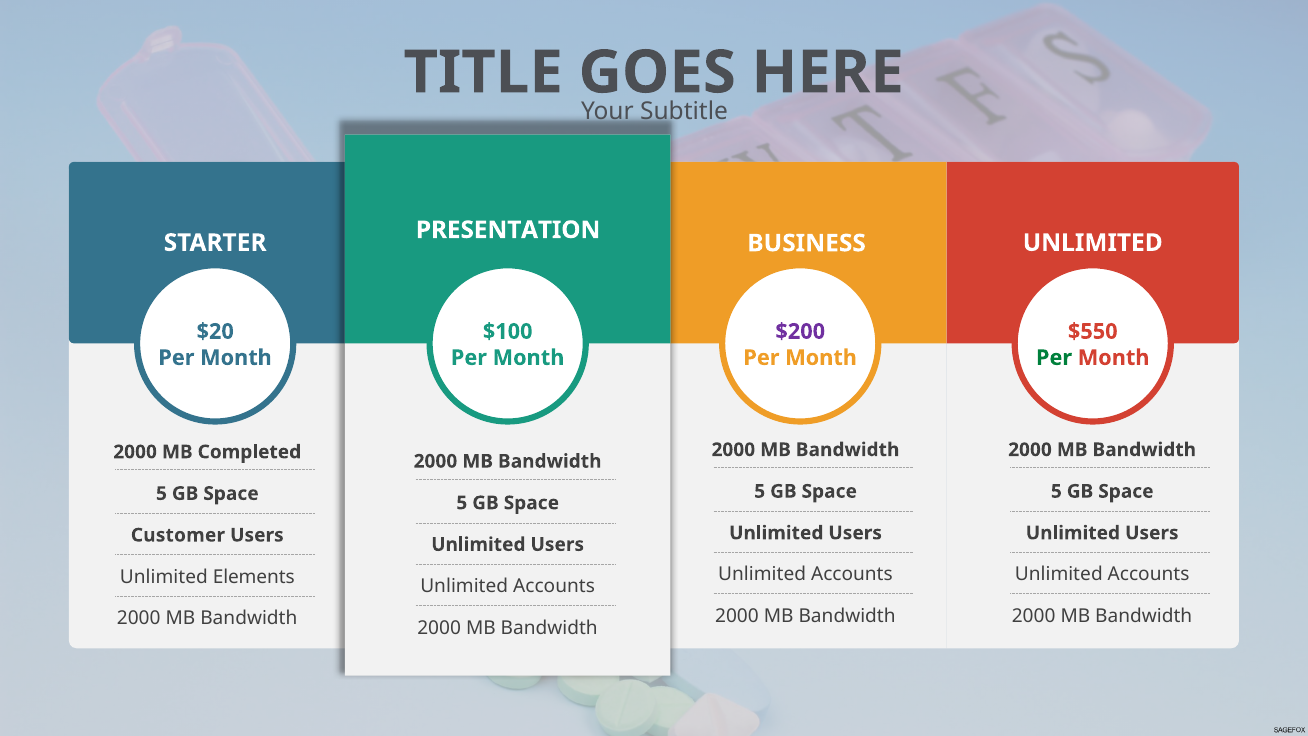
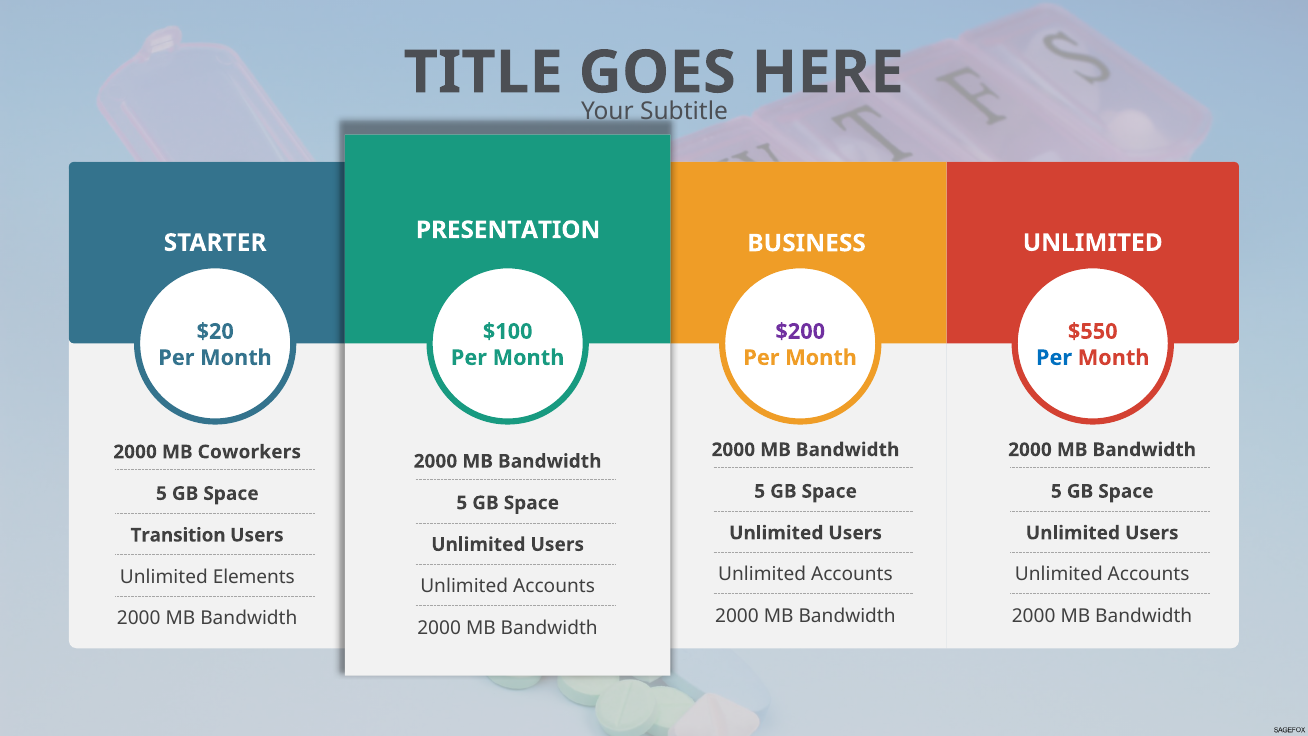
Per colour: green -> blue (1054, 358)
Completed: Completed -> Coworkers (249, 452)
Customer: Customer -> Transition (178, 535)
